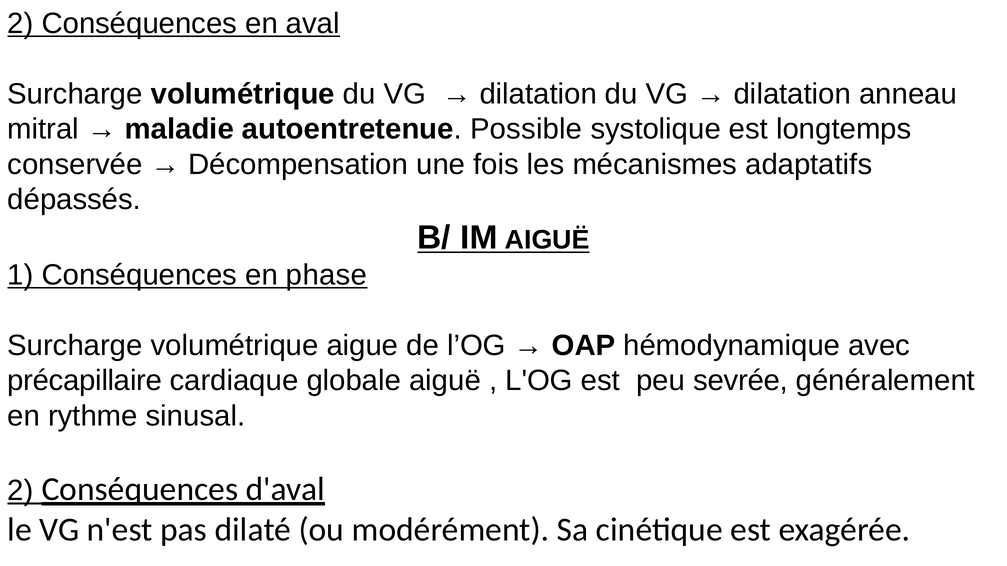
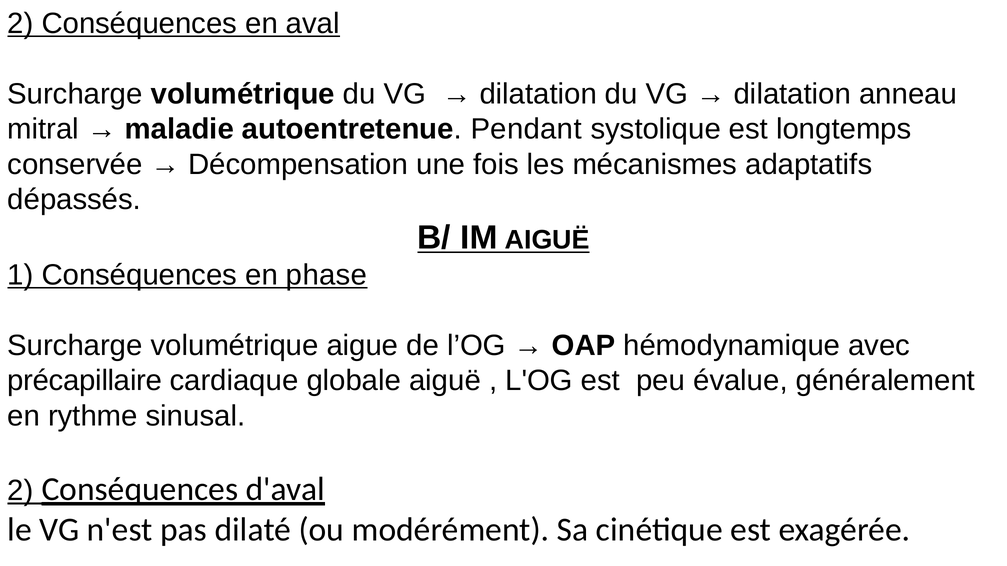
Possible: Possible -> Pendant (526, 129)
sevrée: sevrée -> évalue (740, 381)
